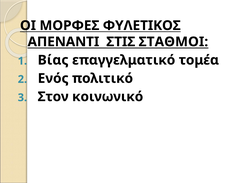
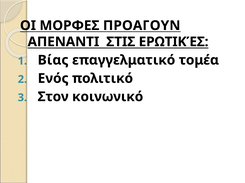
ΦΥΛΕΤΙΚΟΣ: ΦΥΛΕΤΙΚΟΣ -> ΠΡΟΑΓΟΥΝ (142, 26)
ΣΤΑΘΜΟΙ: ΣΤΑΘΜΟΙ -> ΕΡΩΤΙΚΈΣ (174, 42)
